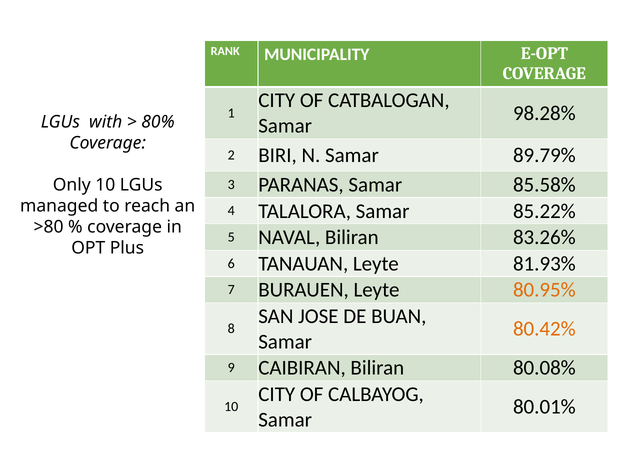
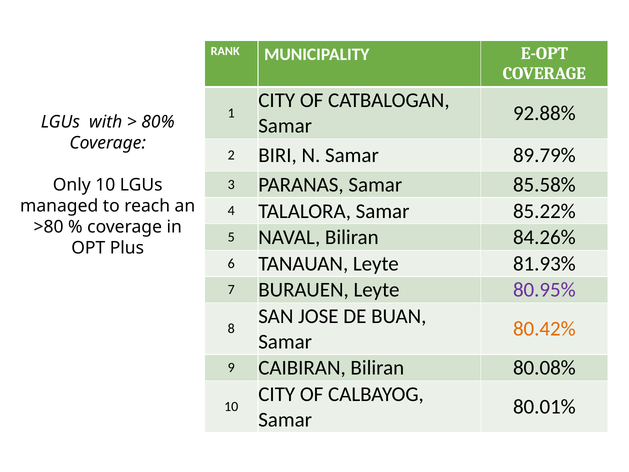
98.28%: 98.28% -> 92.88% (544, 113)
83.26%: 83.26% -> 84.26% (544, 237)
80.95% colour: orange -> purple (544, 290)
